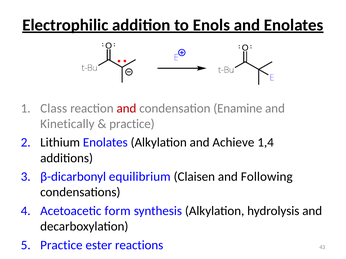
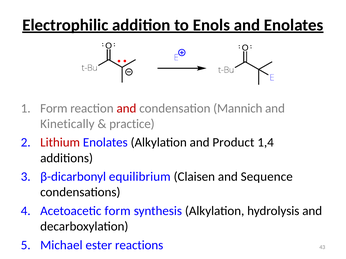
Class: Class -> Form (54, 108)
Enamine: Enamine -> Mannich (238, 108)
Lithium colour: black -> red (60, 143)
Achieve: Achieve -> Product (233, 143)
Following: Following -> Sequence (267, 177)
Practice: Practice -> Michael (61, 245)
